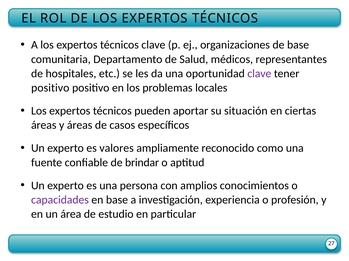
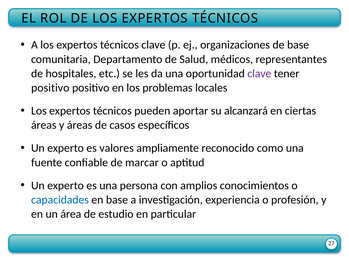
situación: situación -> alcanzará (246, 111)
brindar: brindar -> marcar (142, 163)
capacidades colour: purple -> blue (60, 200)
